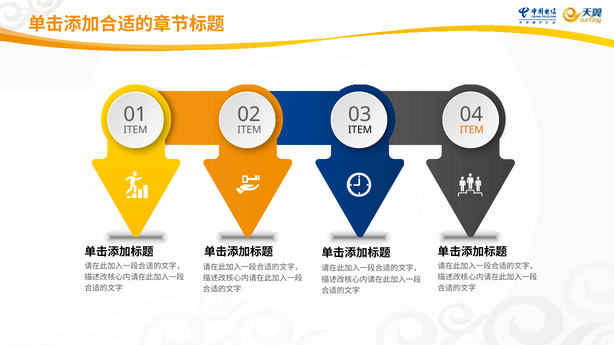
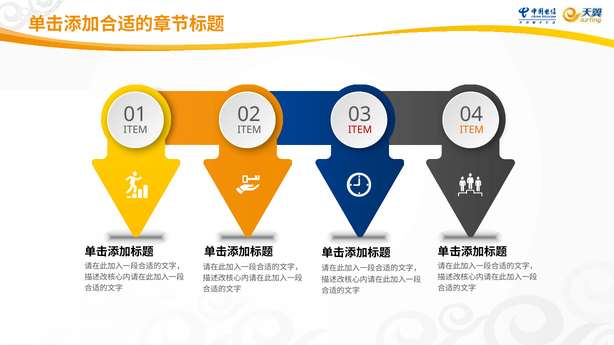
ITEM colour: black -> red (360, 130)
